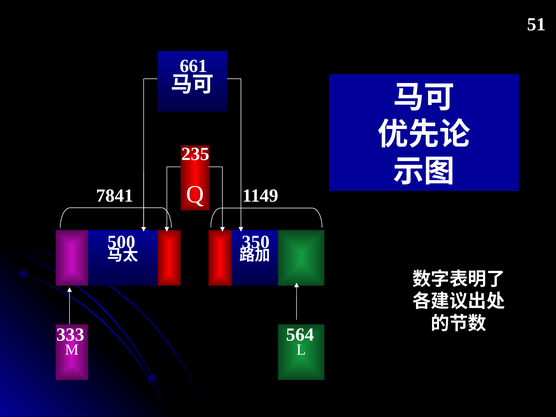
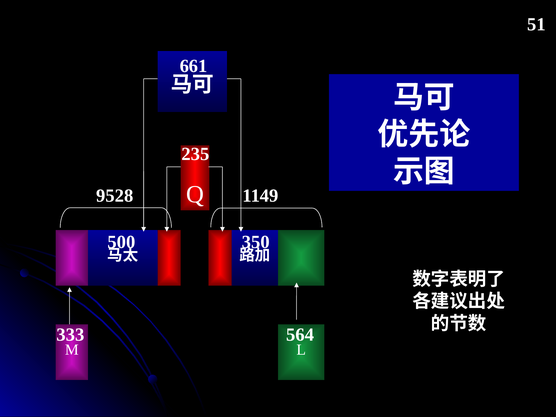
7841: 7841 -> 9528 (115, 196)
